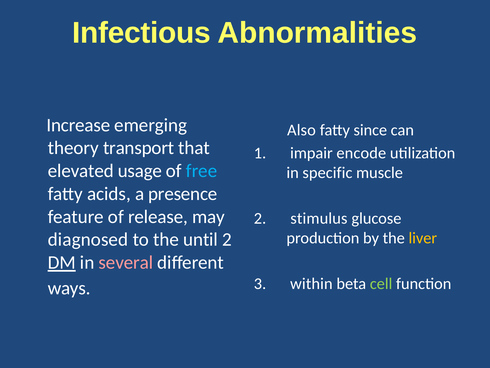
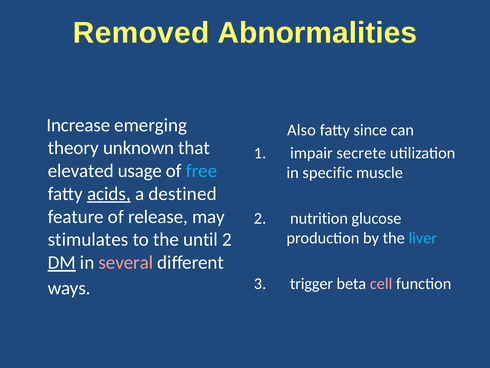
Infectious: Infectious -> Removed (141, 33)
transport: transport -> unknown (139, 148)
encode: encode -> secrete (361, 153)
acids underline: none -> present (109, 194)
presence: presence -> destined (183, 194)
stimulus: stimulus -> nutrition (319, 218)
liver colour: yellow -> light blue (423, 238)
diagnosed: diagnosed -> stimulates (88, 239)
within: within -> trigger (312, 283)
cell colour: light green -> pink (381, 283)
